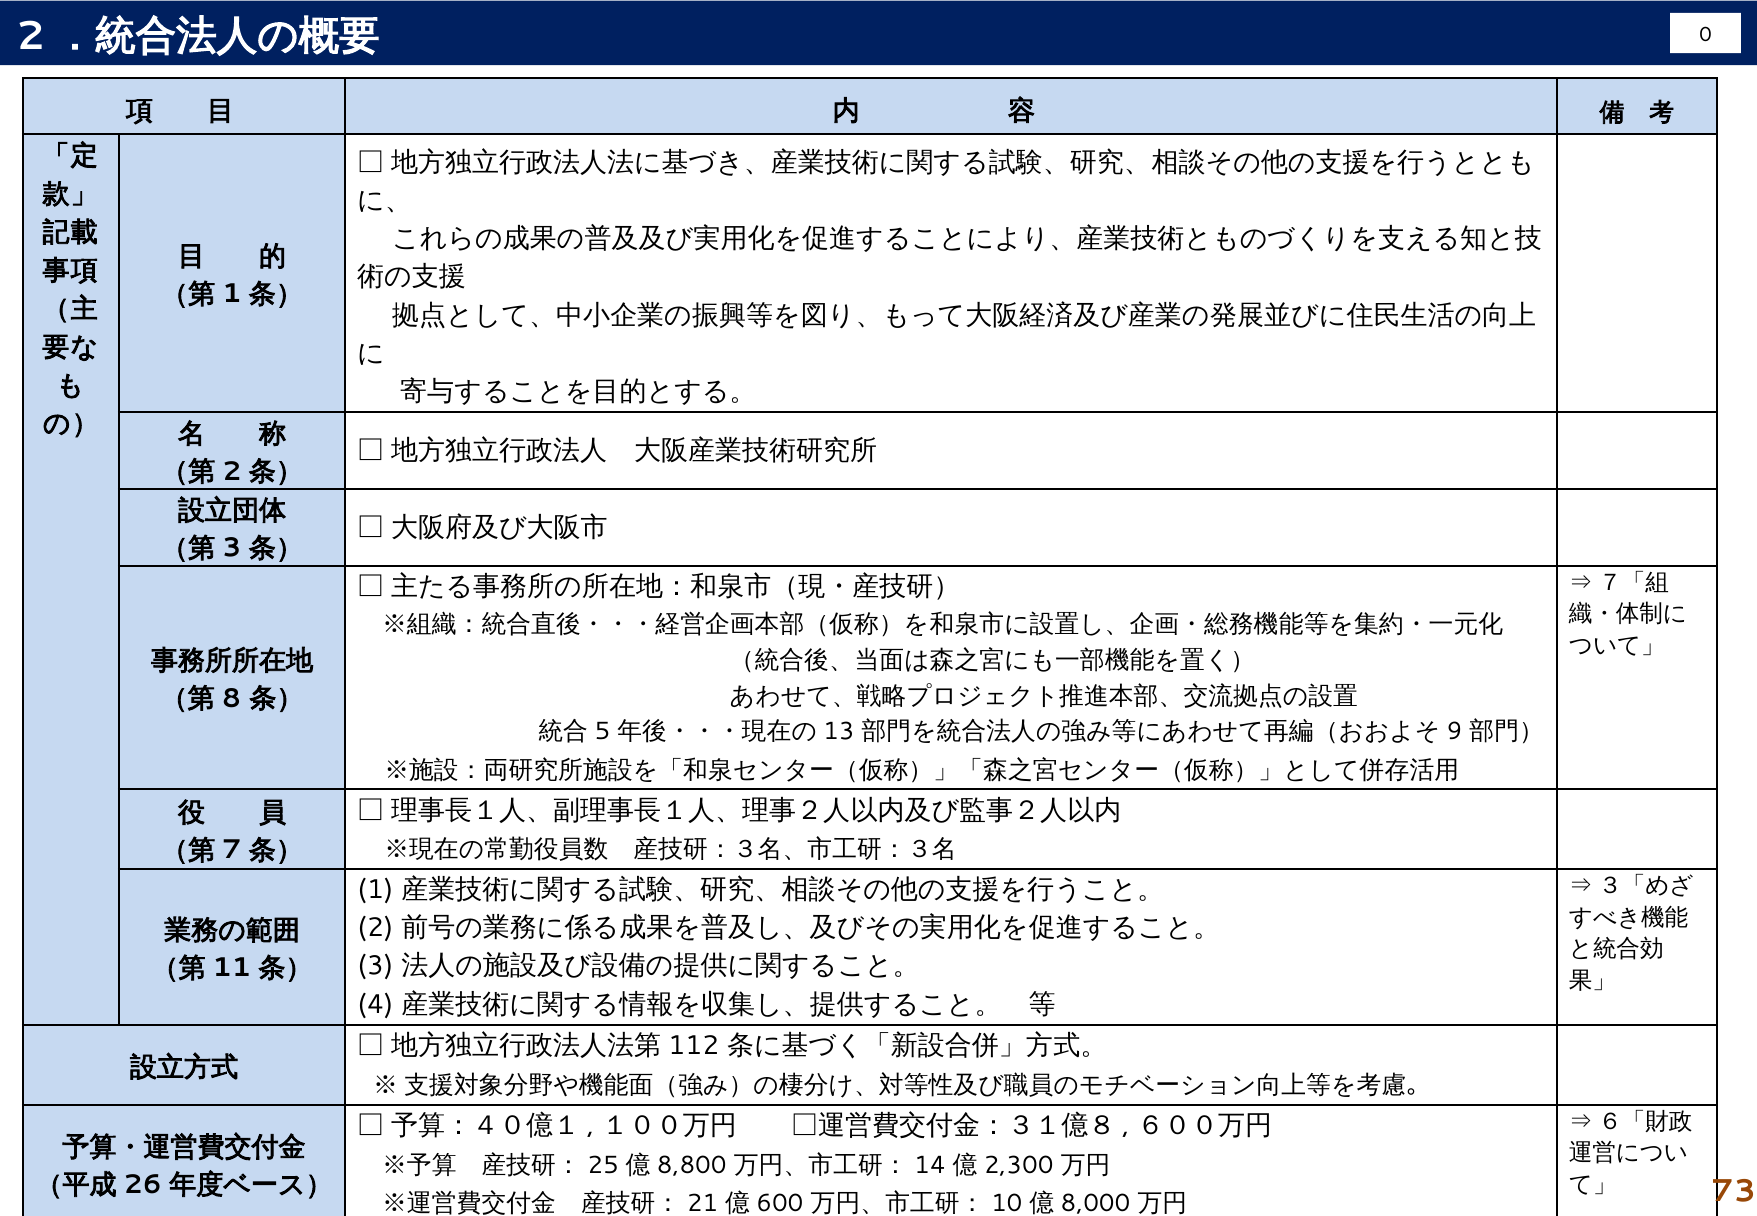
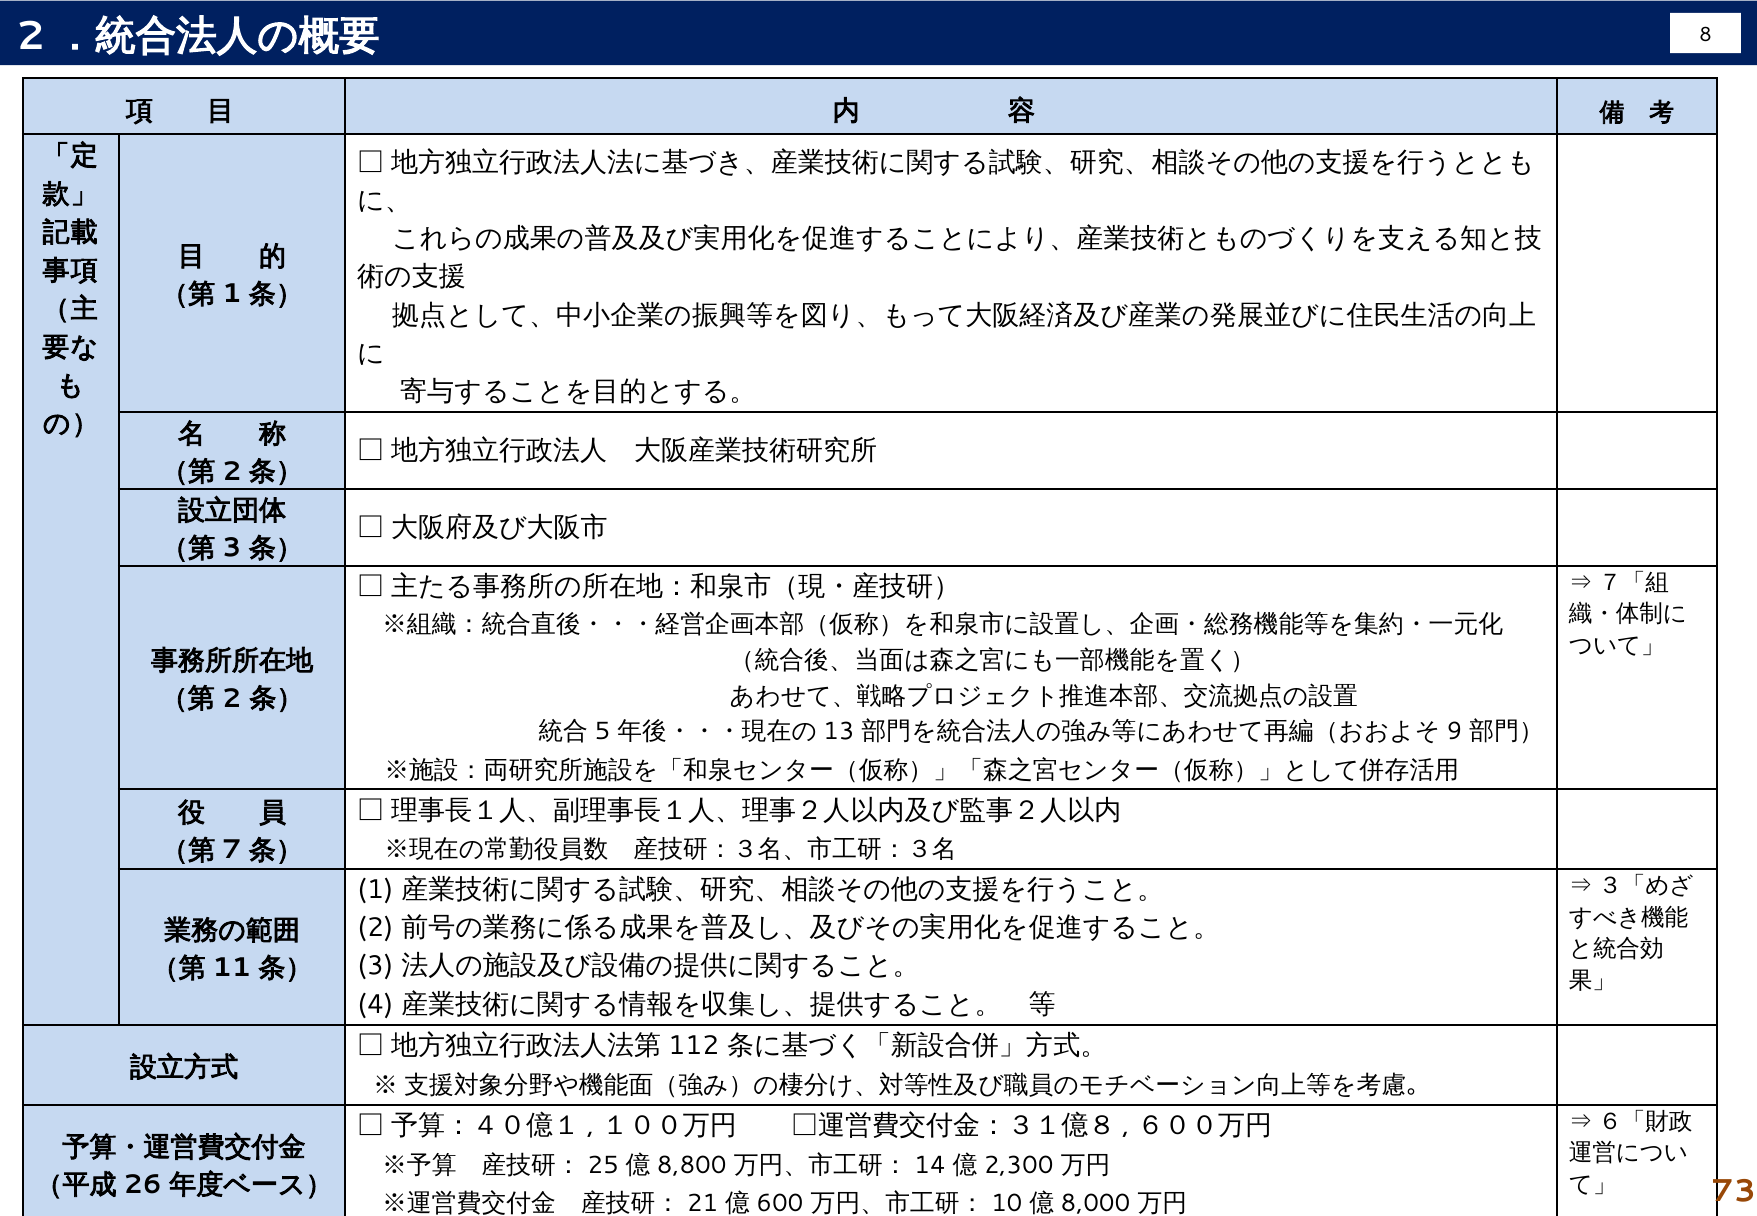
0: 0 -> 8 (1706, 34)
8: 8 -> 2 (232, 698)
